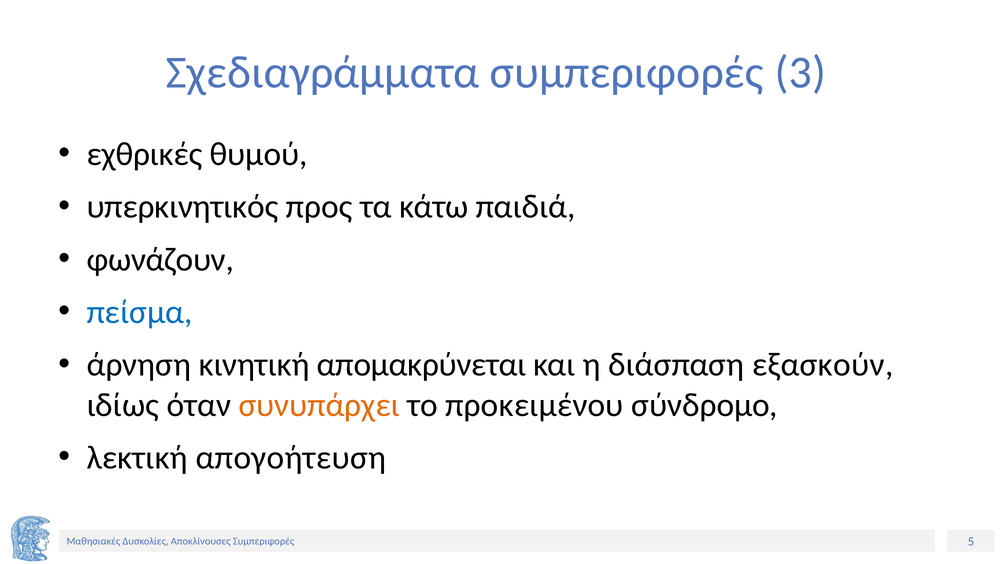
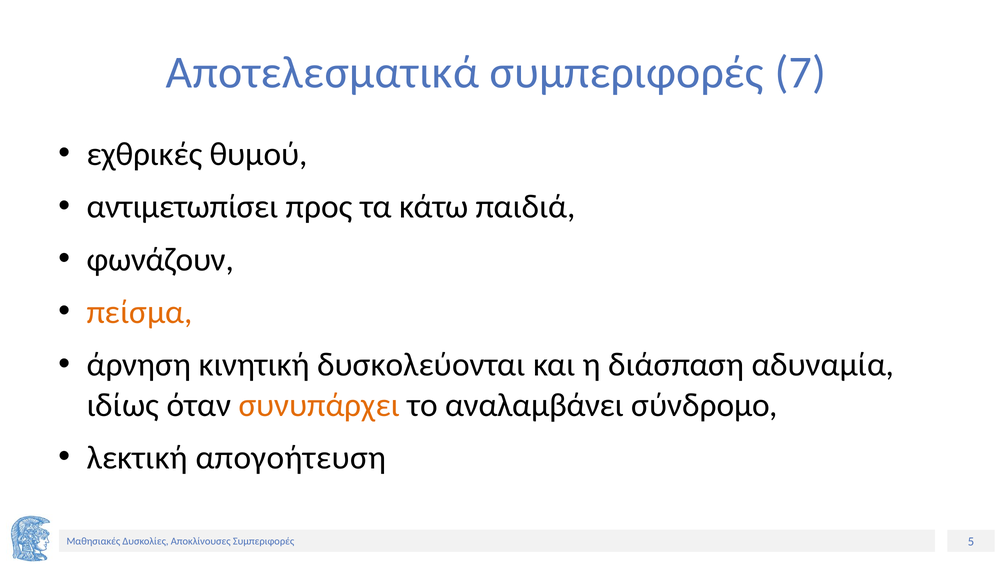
Σχεδιαγράμματα: Σχεδιαγράμματα -> Αποτελεσματικά (322, 73)
3: 3 -> 7 (800, 73)
υπερκινητικός: υπερκινητικός -> αντιμετωπίσει (182, 207)
πείσμα colour: blue -> orange (140, 312)
απομακρύνεται: απομακρύνεται -> δυσκολεύονται (421, 365)
εξασκούν: εξασκούν -> αδυναμία (823, 365)
προκειμένου: προκειμένου -> αναλαμβάνει (535, 405)
